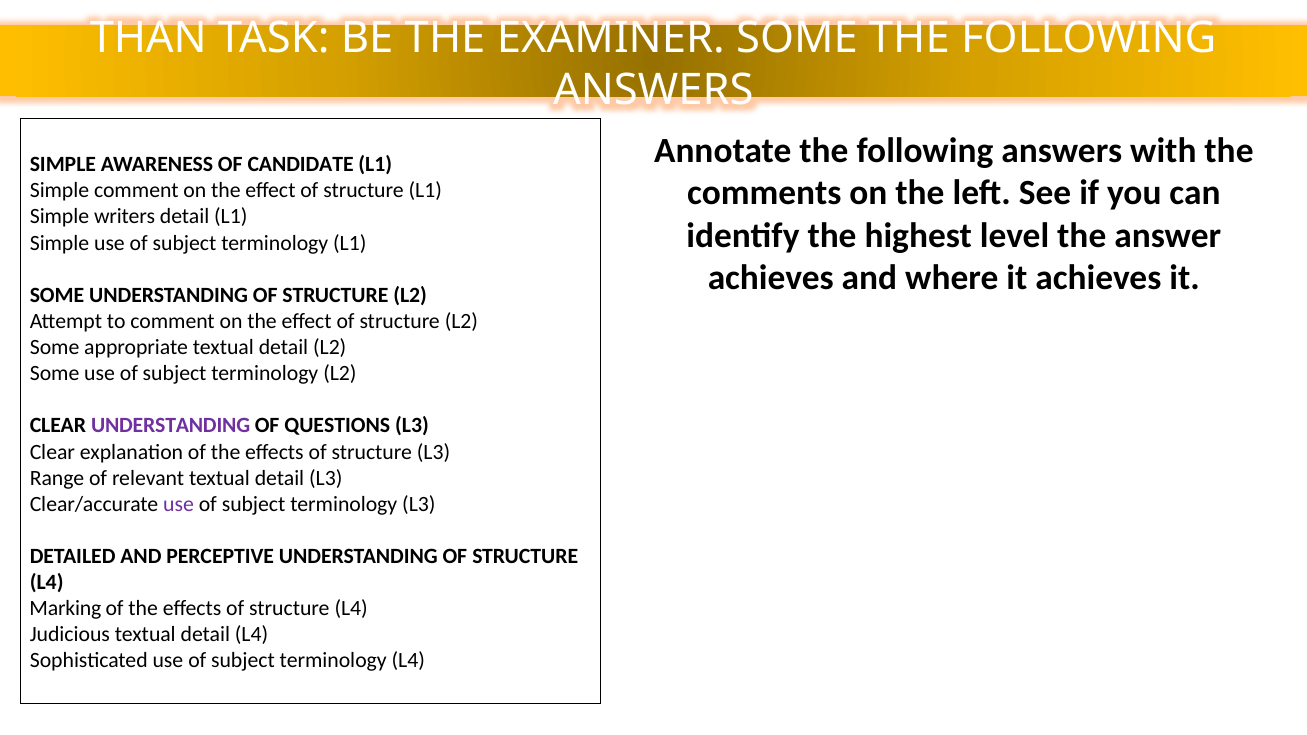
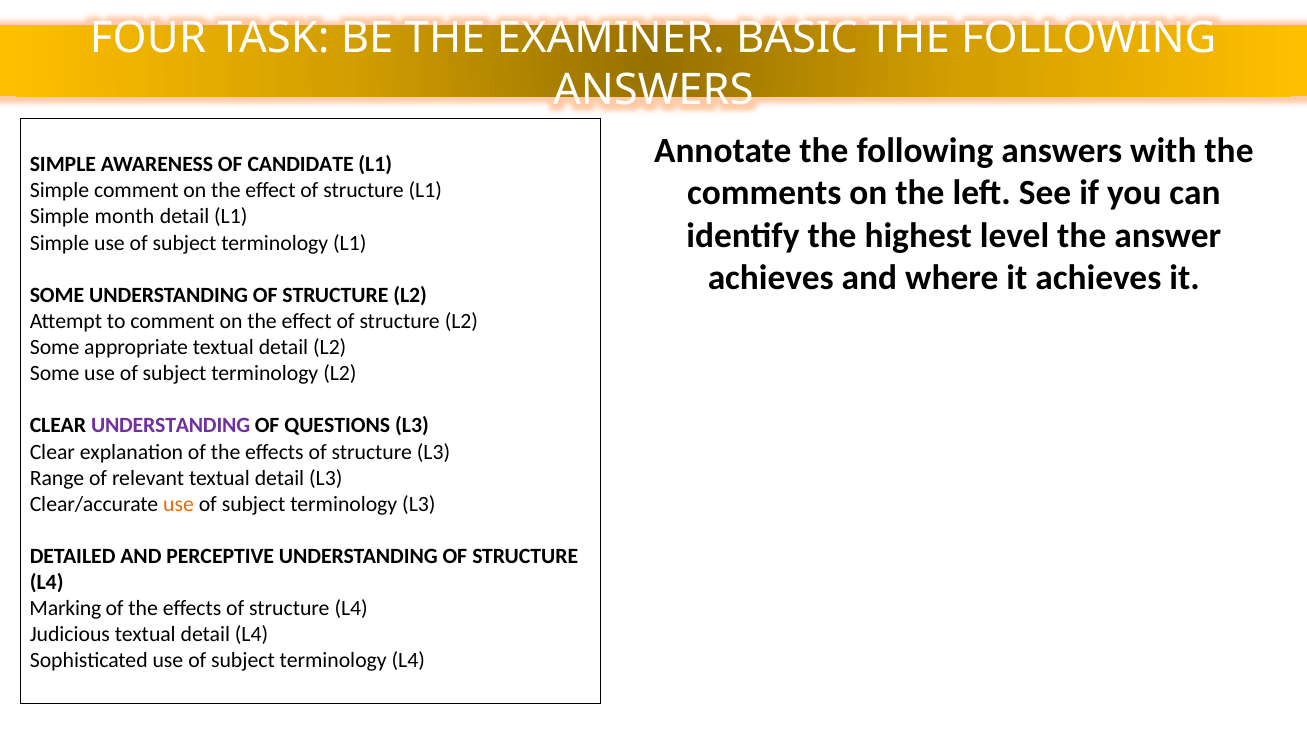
THAN: THAN -> FOUR (148, 38)
EXAMINER SOME: SOME -> BASIC (797, 38)
writers: writers -> month (124, 217)
use colour: purple -> orange (179, 504)
